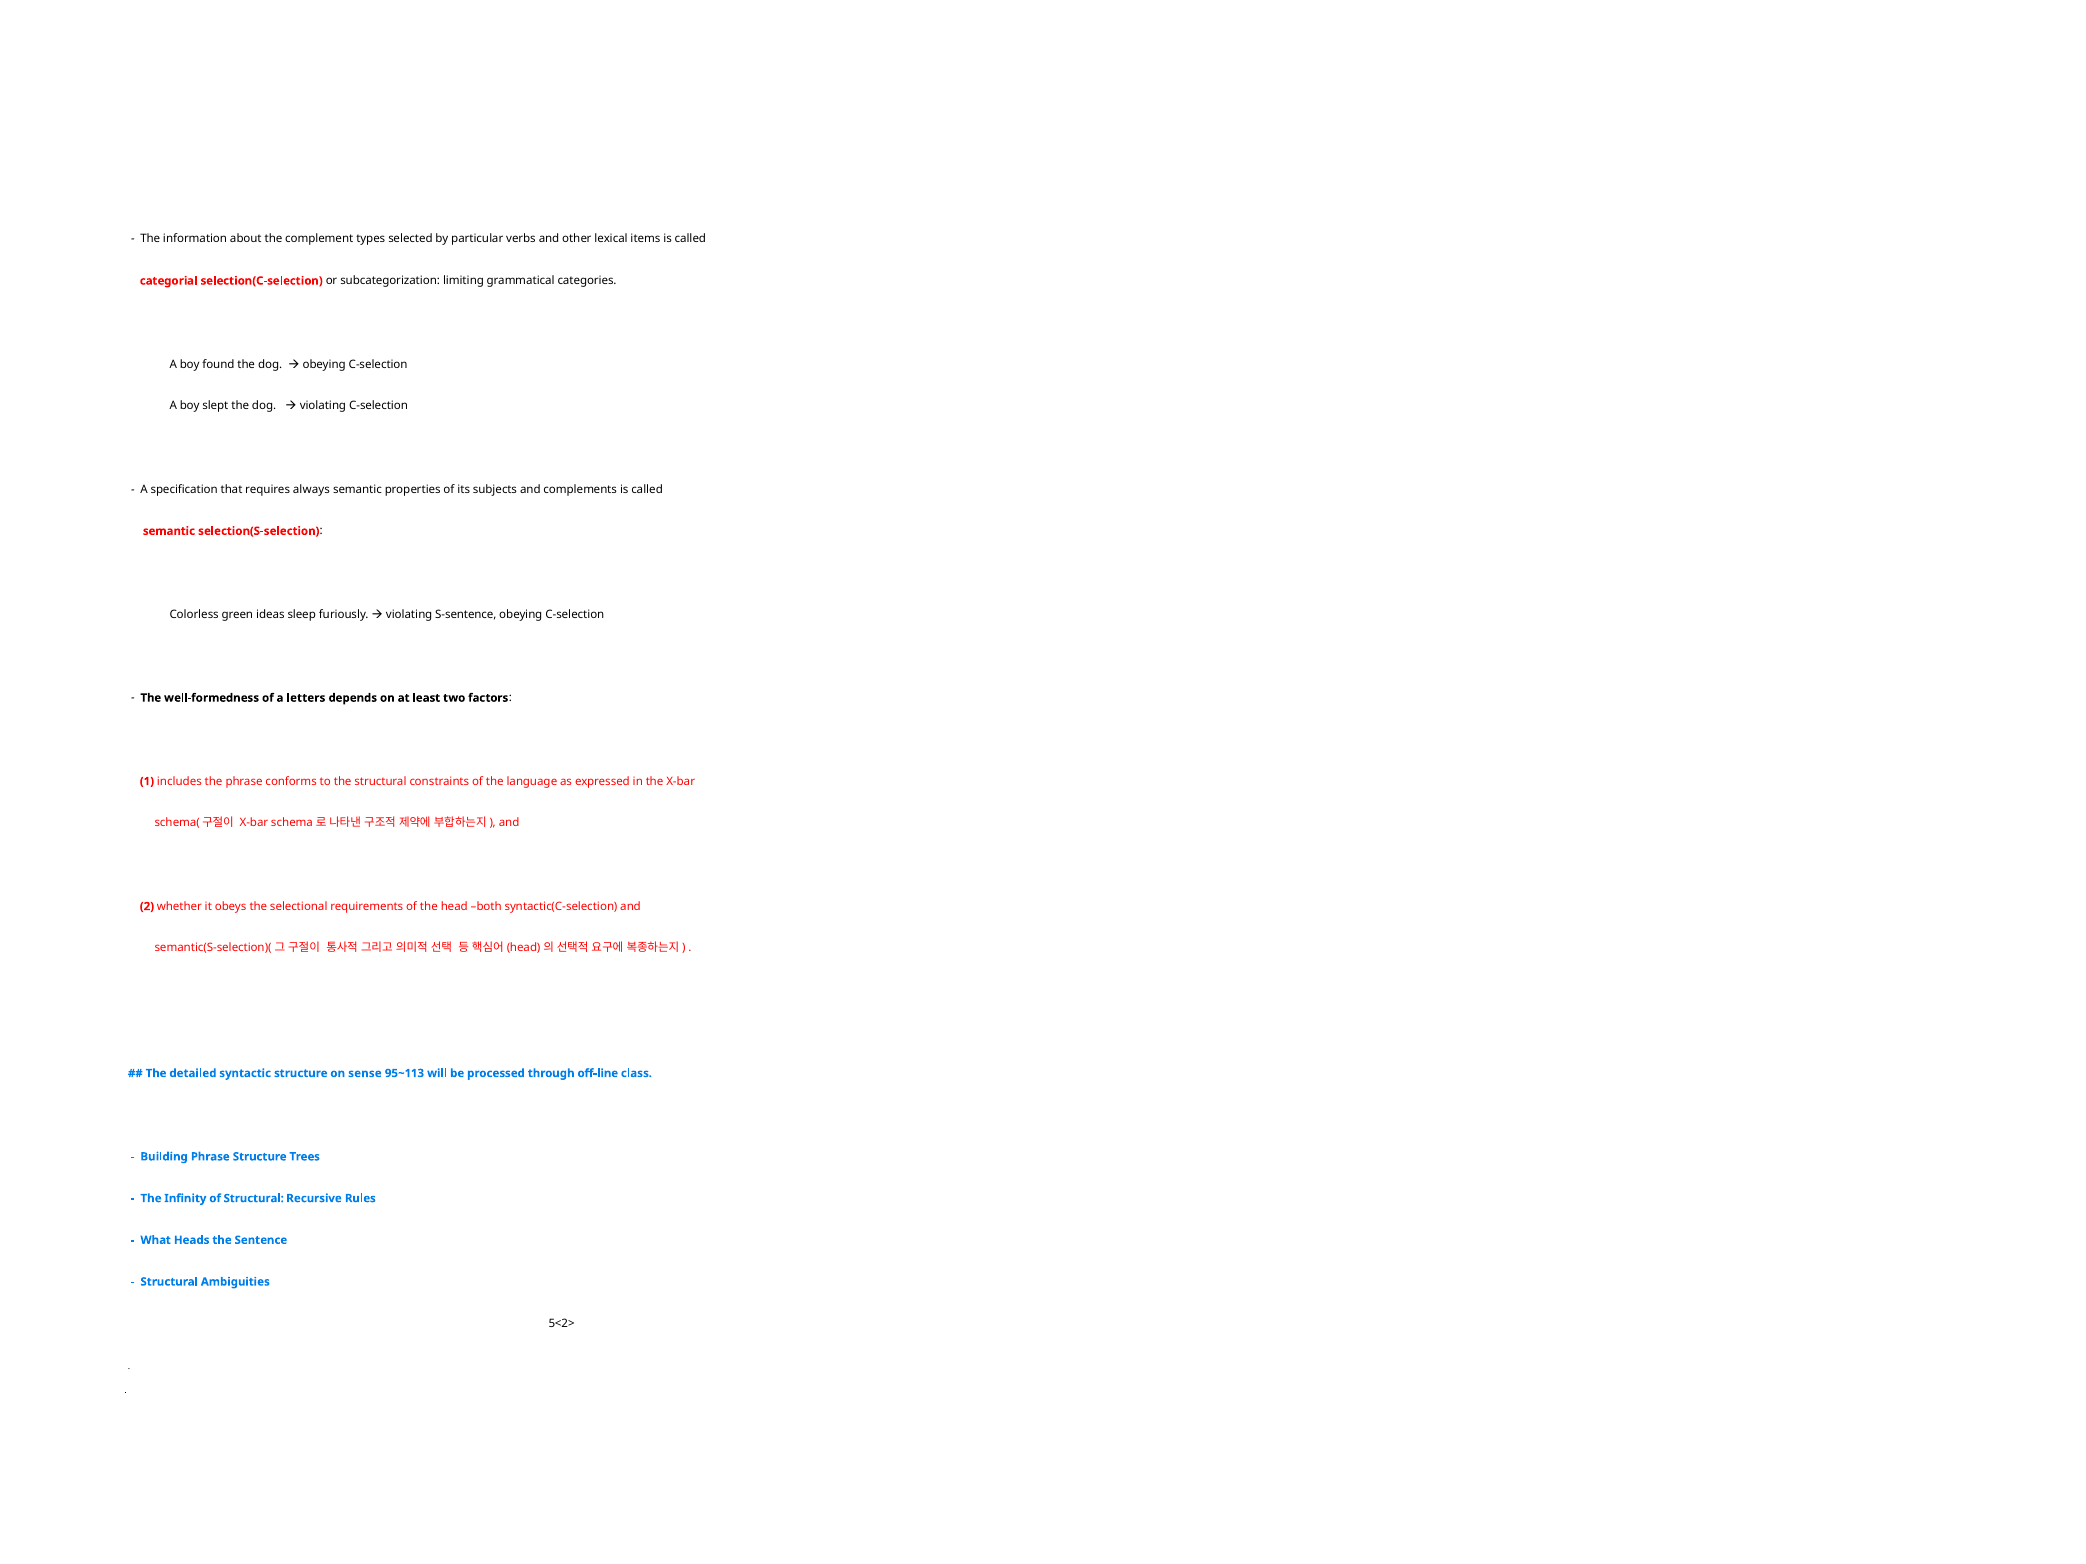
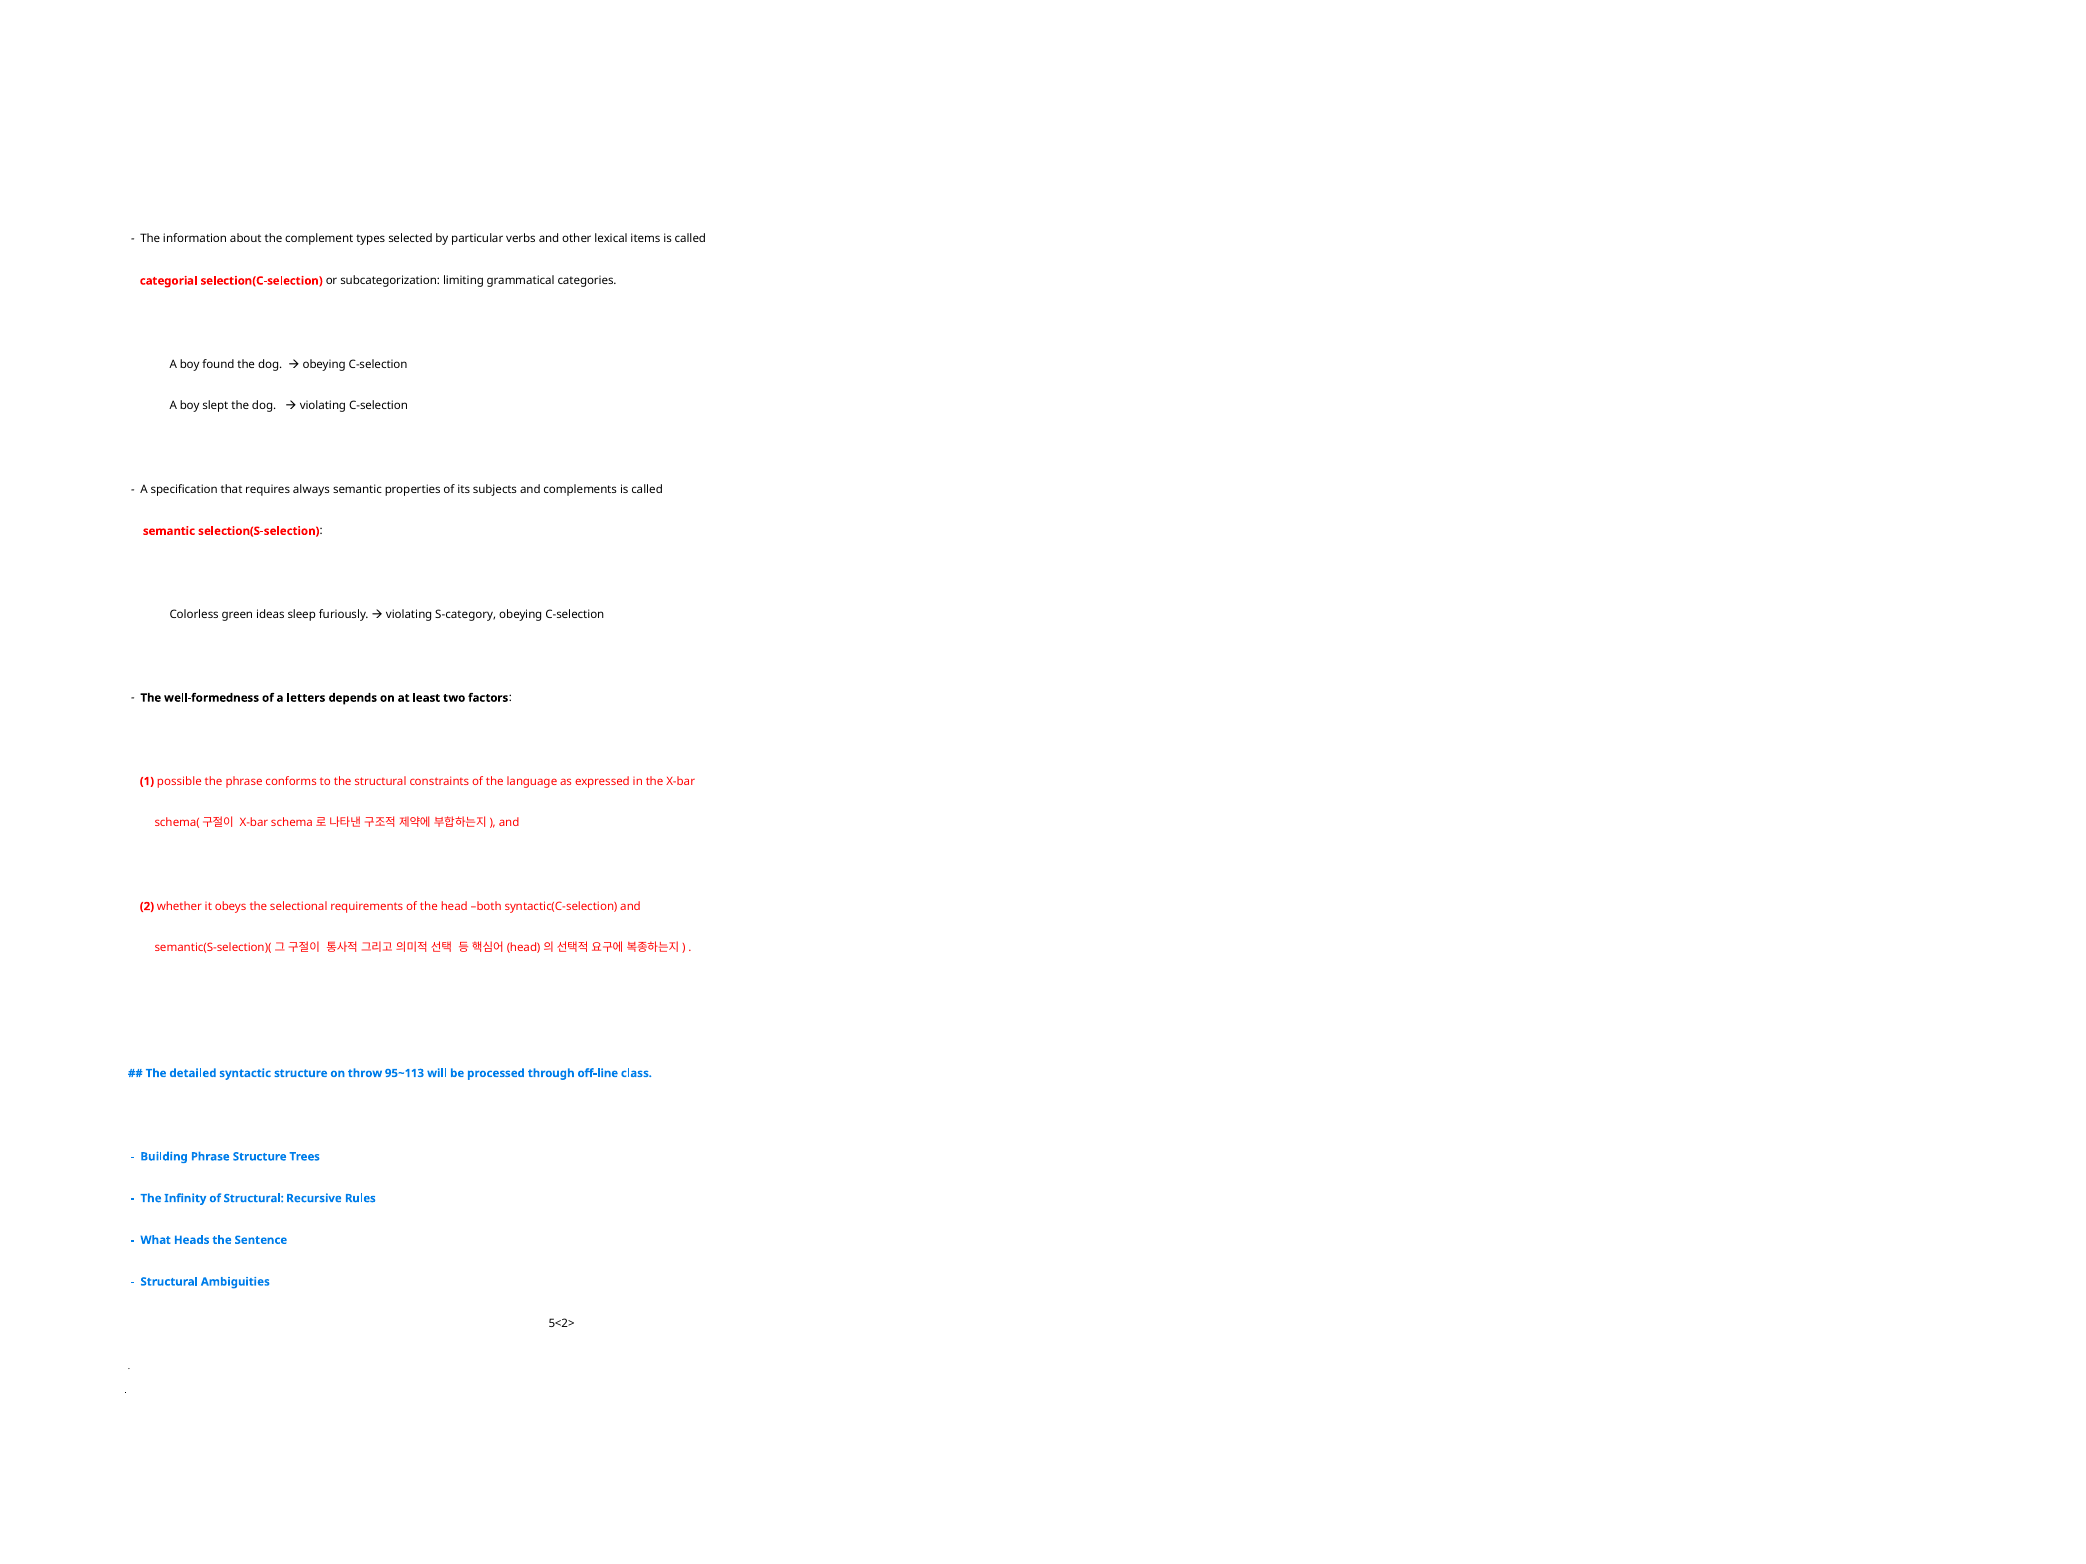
S-sentence: S-sentence -> S-category (466, 615)
includes: includes -> possible (179, 782)
sense: sense -> throw (365, 1074)
